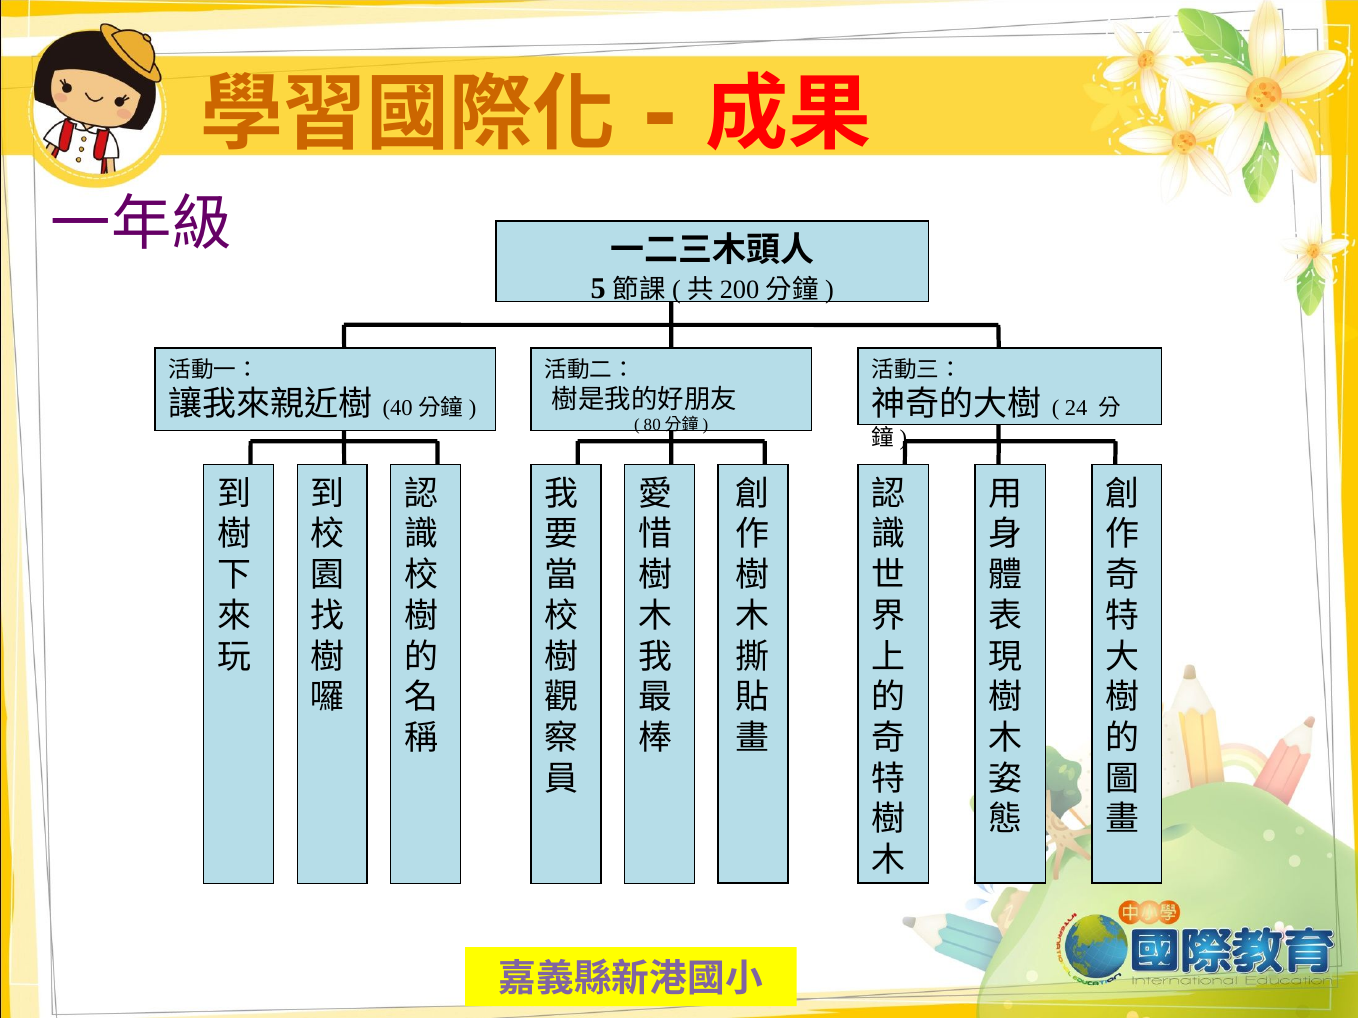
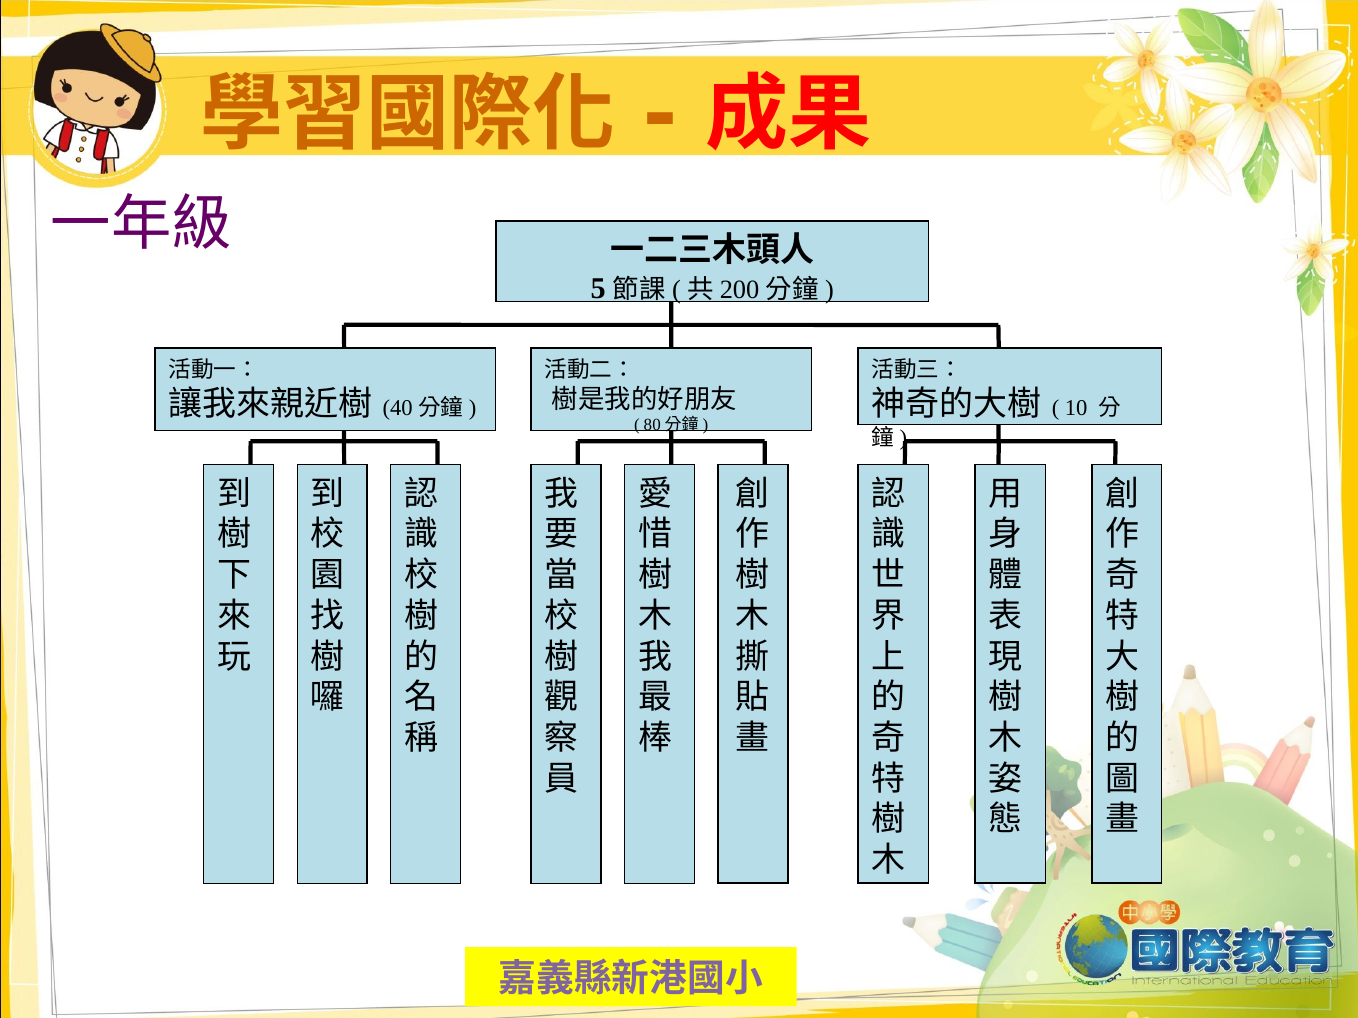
24: 24 -> 10 (1076, 409)
